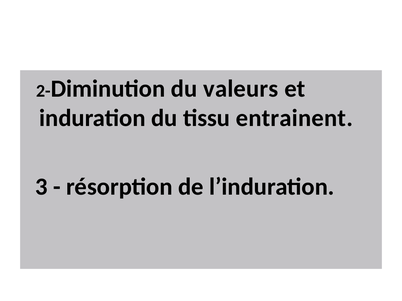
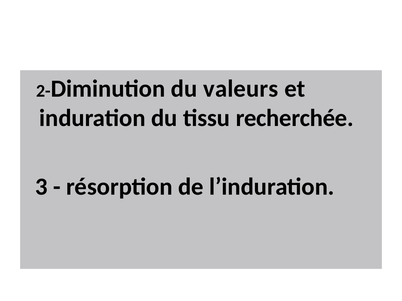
entrainent: entrainent -> recherchée (295, 118)
